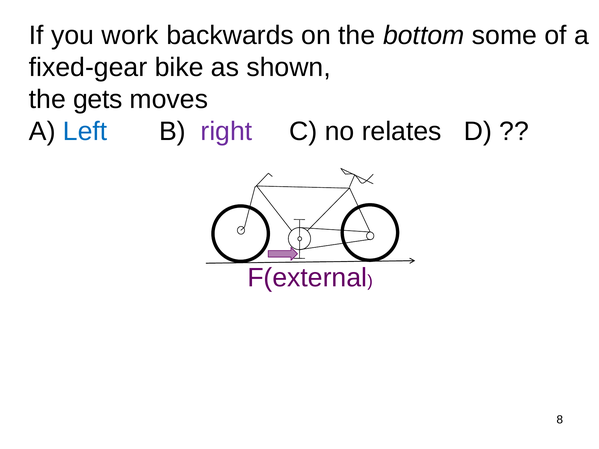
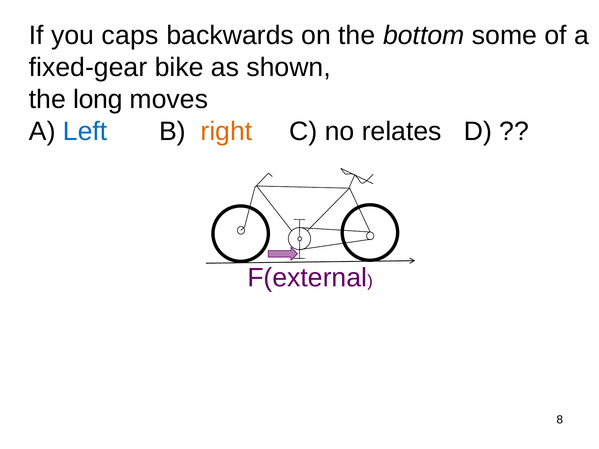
work: work -> caps (130, 36)
gets: gets -> long (98, 99)
right colour: purple -> orange (226, 131)
